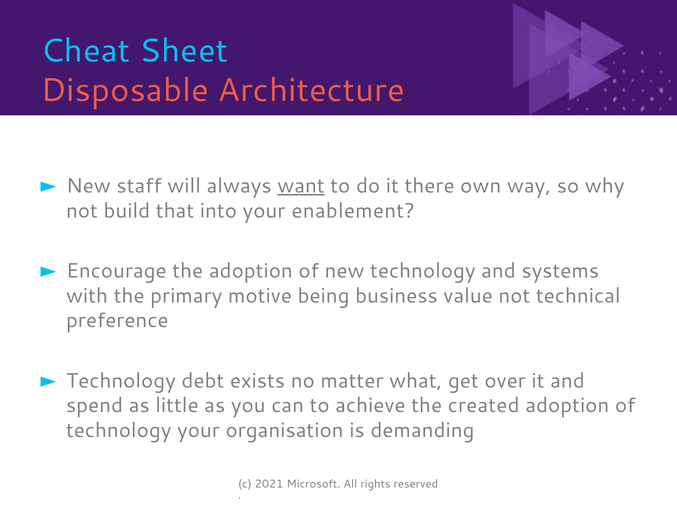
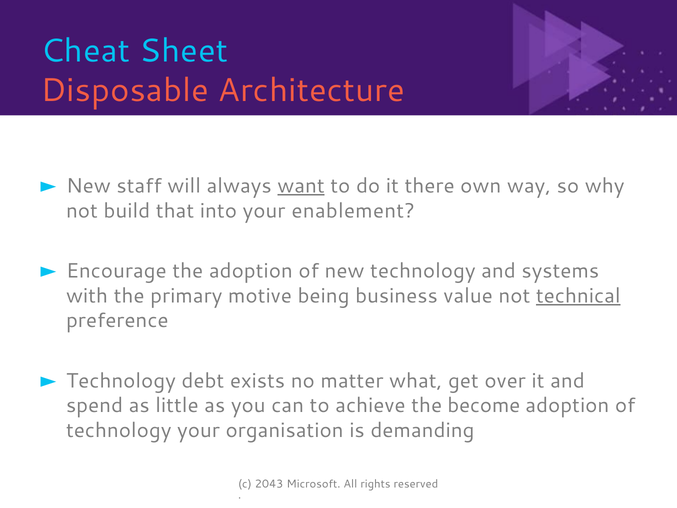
technical underline: none -> present (578, 296)
created: created -> become (484, 405)
2021: 2021 -> 2043 (269, 484)
